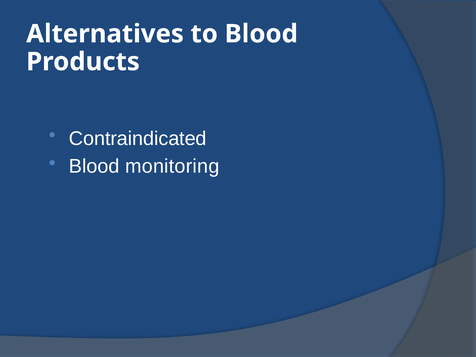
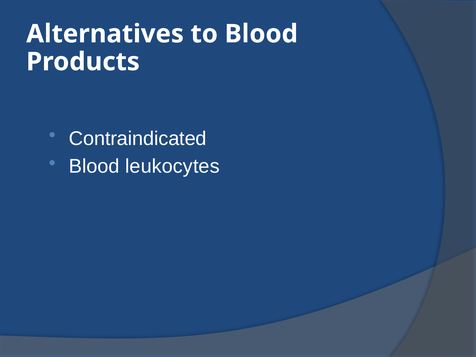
monitoring: monitoring -> leukocytes (172, 166)
